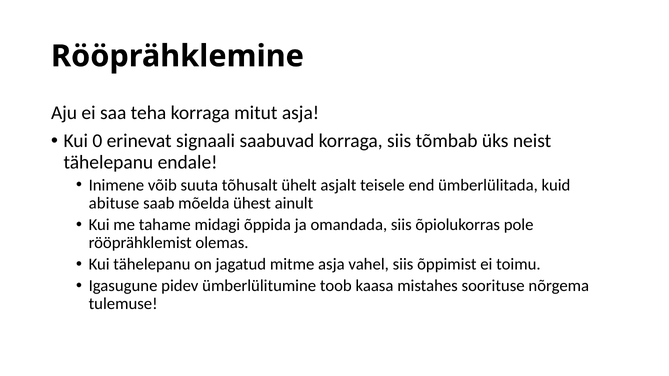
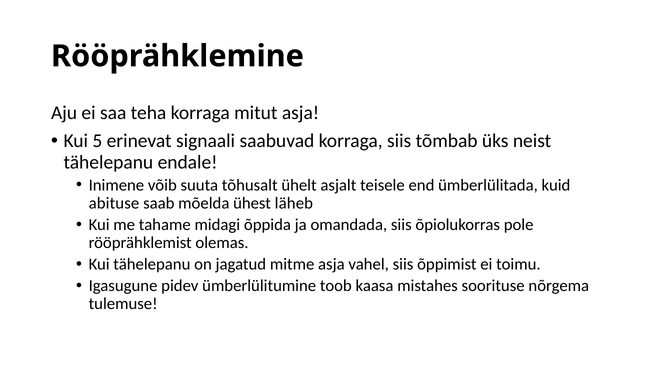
0: 0 -> 5 (97, 141)
ainult: ainult -> läheb (294, 203)
